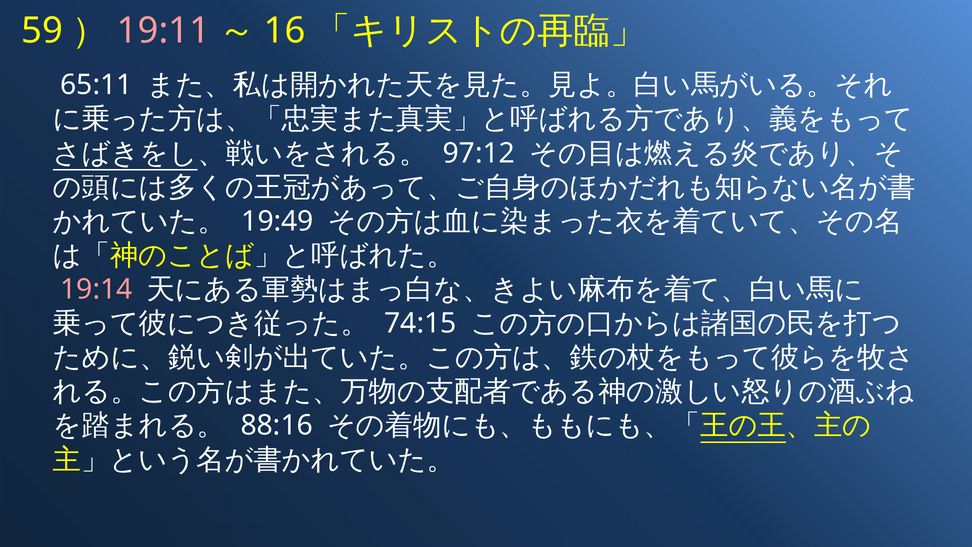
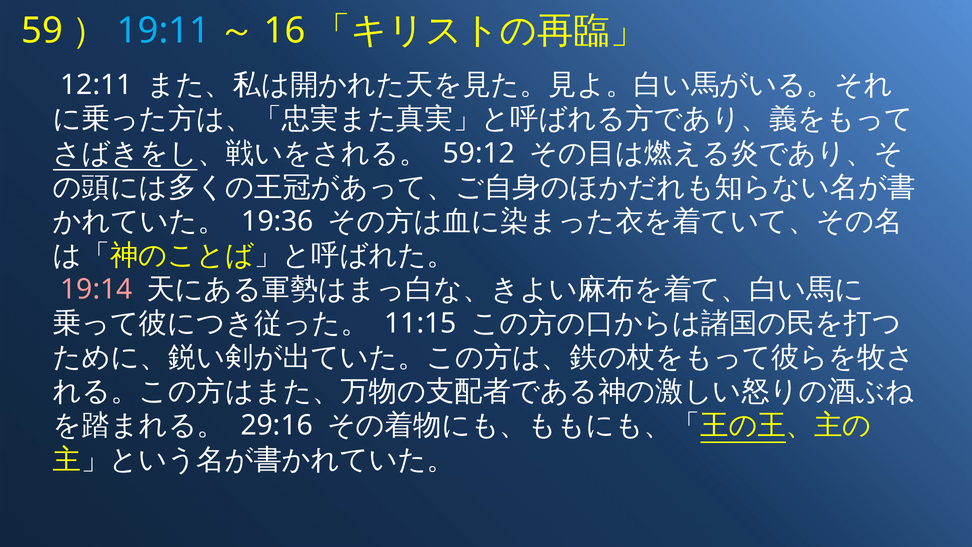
19:11 colour: pink -> light blue (163, 31)
65:11: 65:11 -> 12:11 (96, 85)
97:12: 97:12 -> 59:12 (479, 153)
19:49: 19:49 -> 19:36 (277, 221)
74:15: 74:15 -> 11:15 (420, 323)
88:16: 88:16 -> 29:16 (277, 425)
